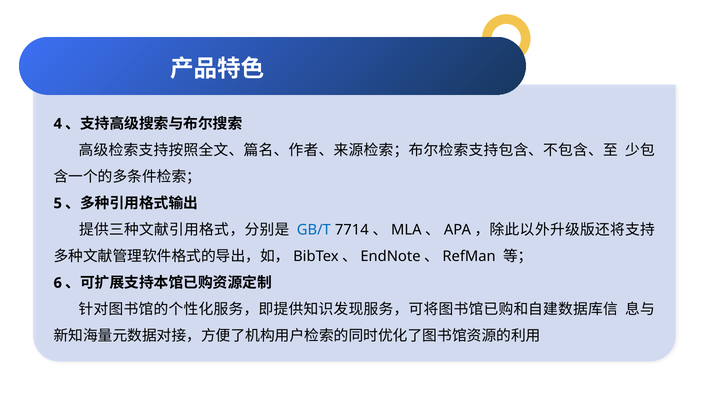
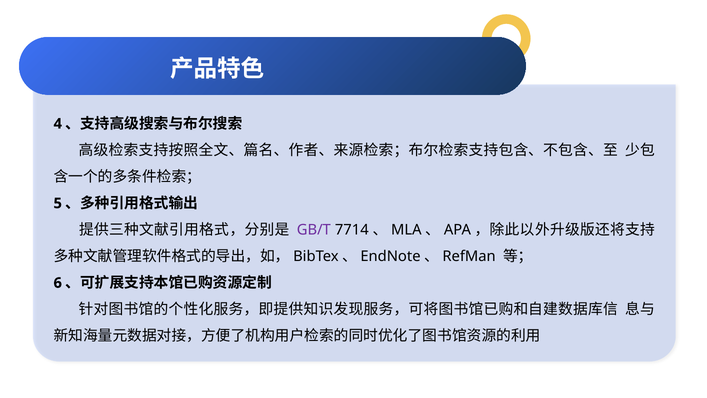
GB/T colour: blue -> purple (314, 230)
